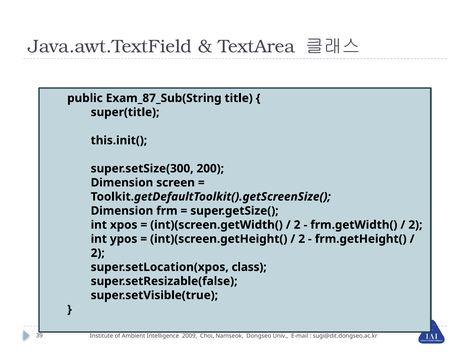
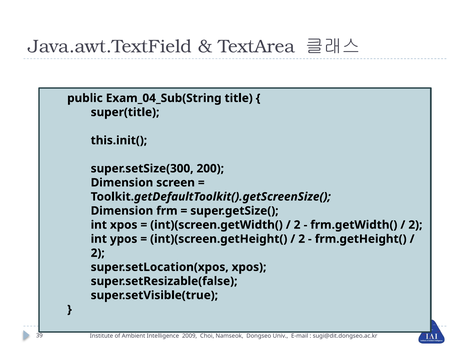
Exam_87_Sub(String: Exam_87_Sub(String -> Exam_04_Sub(String (164, 98)
super.setLocation(xpos class: class -> xpos (249, 267)
